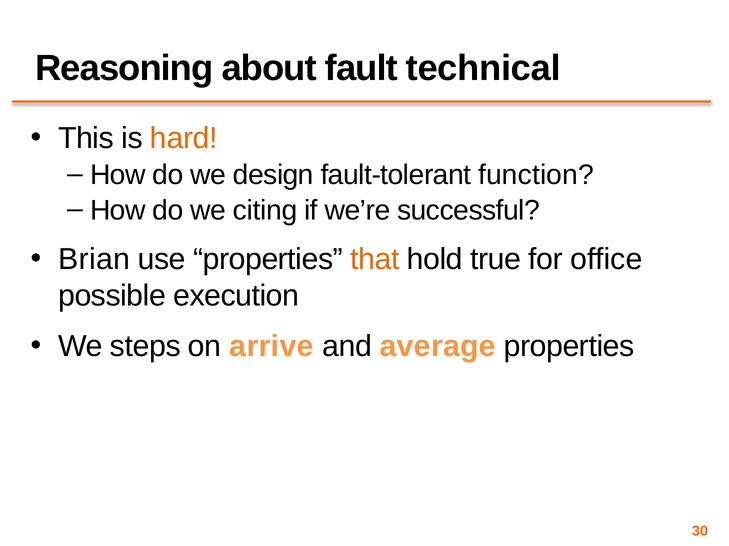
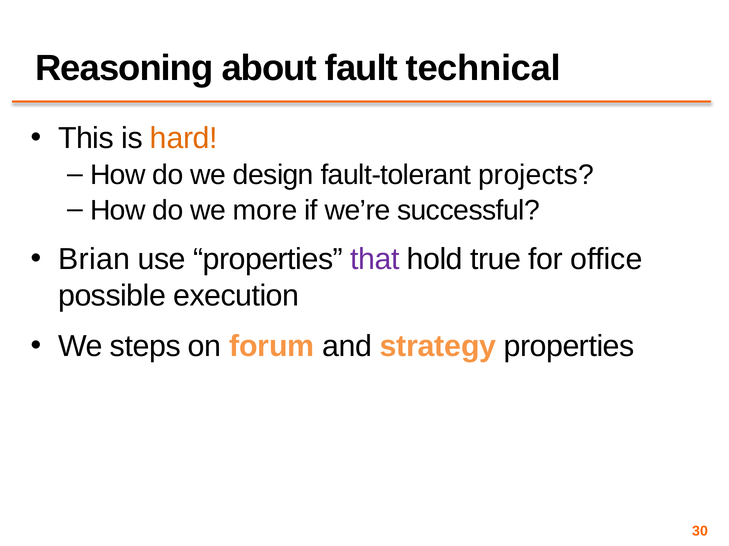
function: function -> projects (536, 175)
citing: citing -> more (265, 210)
that colour: orange -> purple (375, 260)
arrive: arrive -> forum (272, 347)
average: average -> strategy (438, 347)
